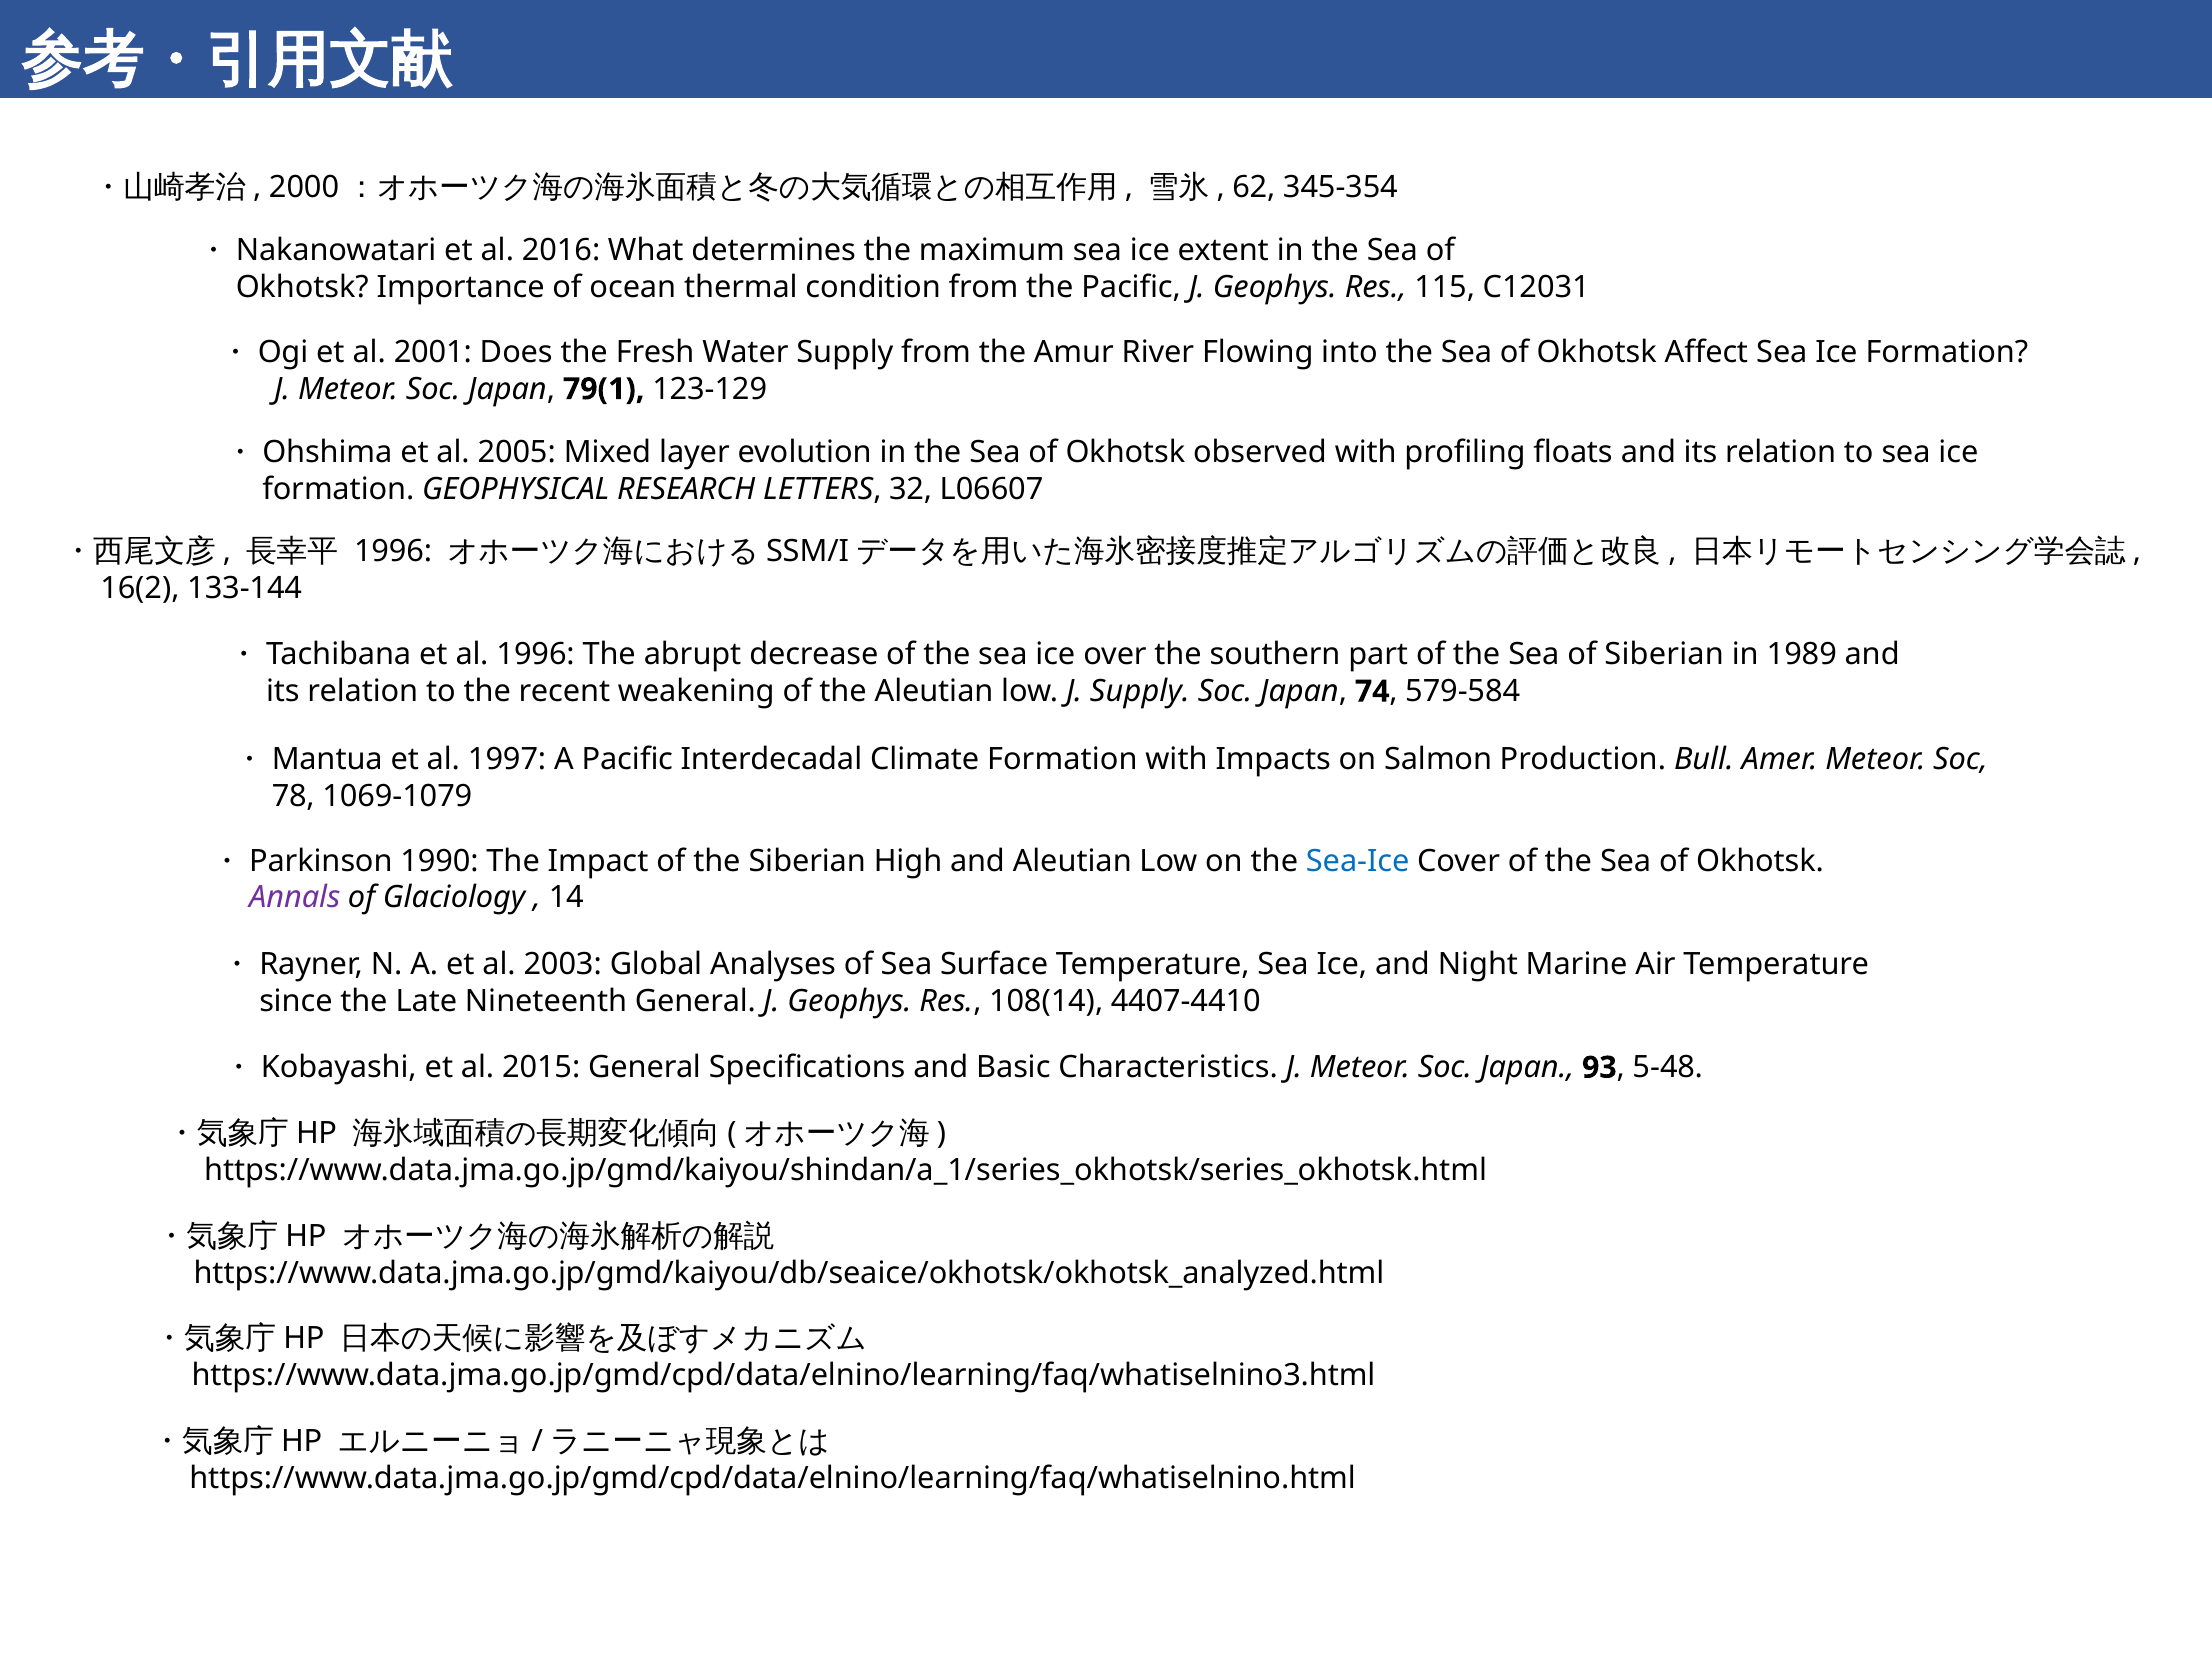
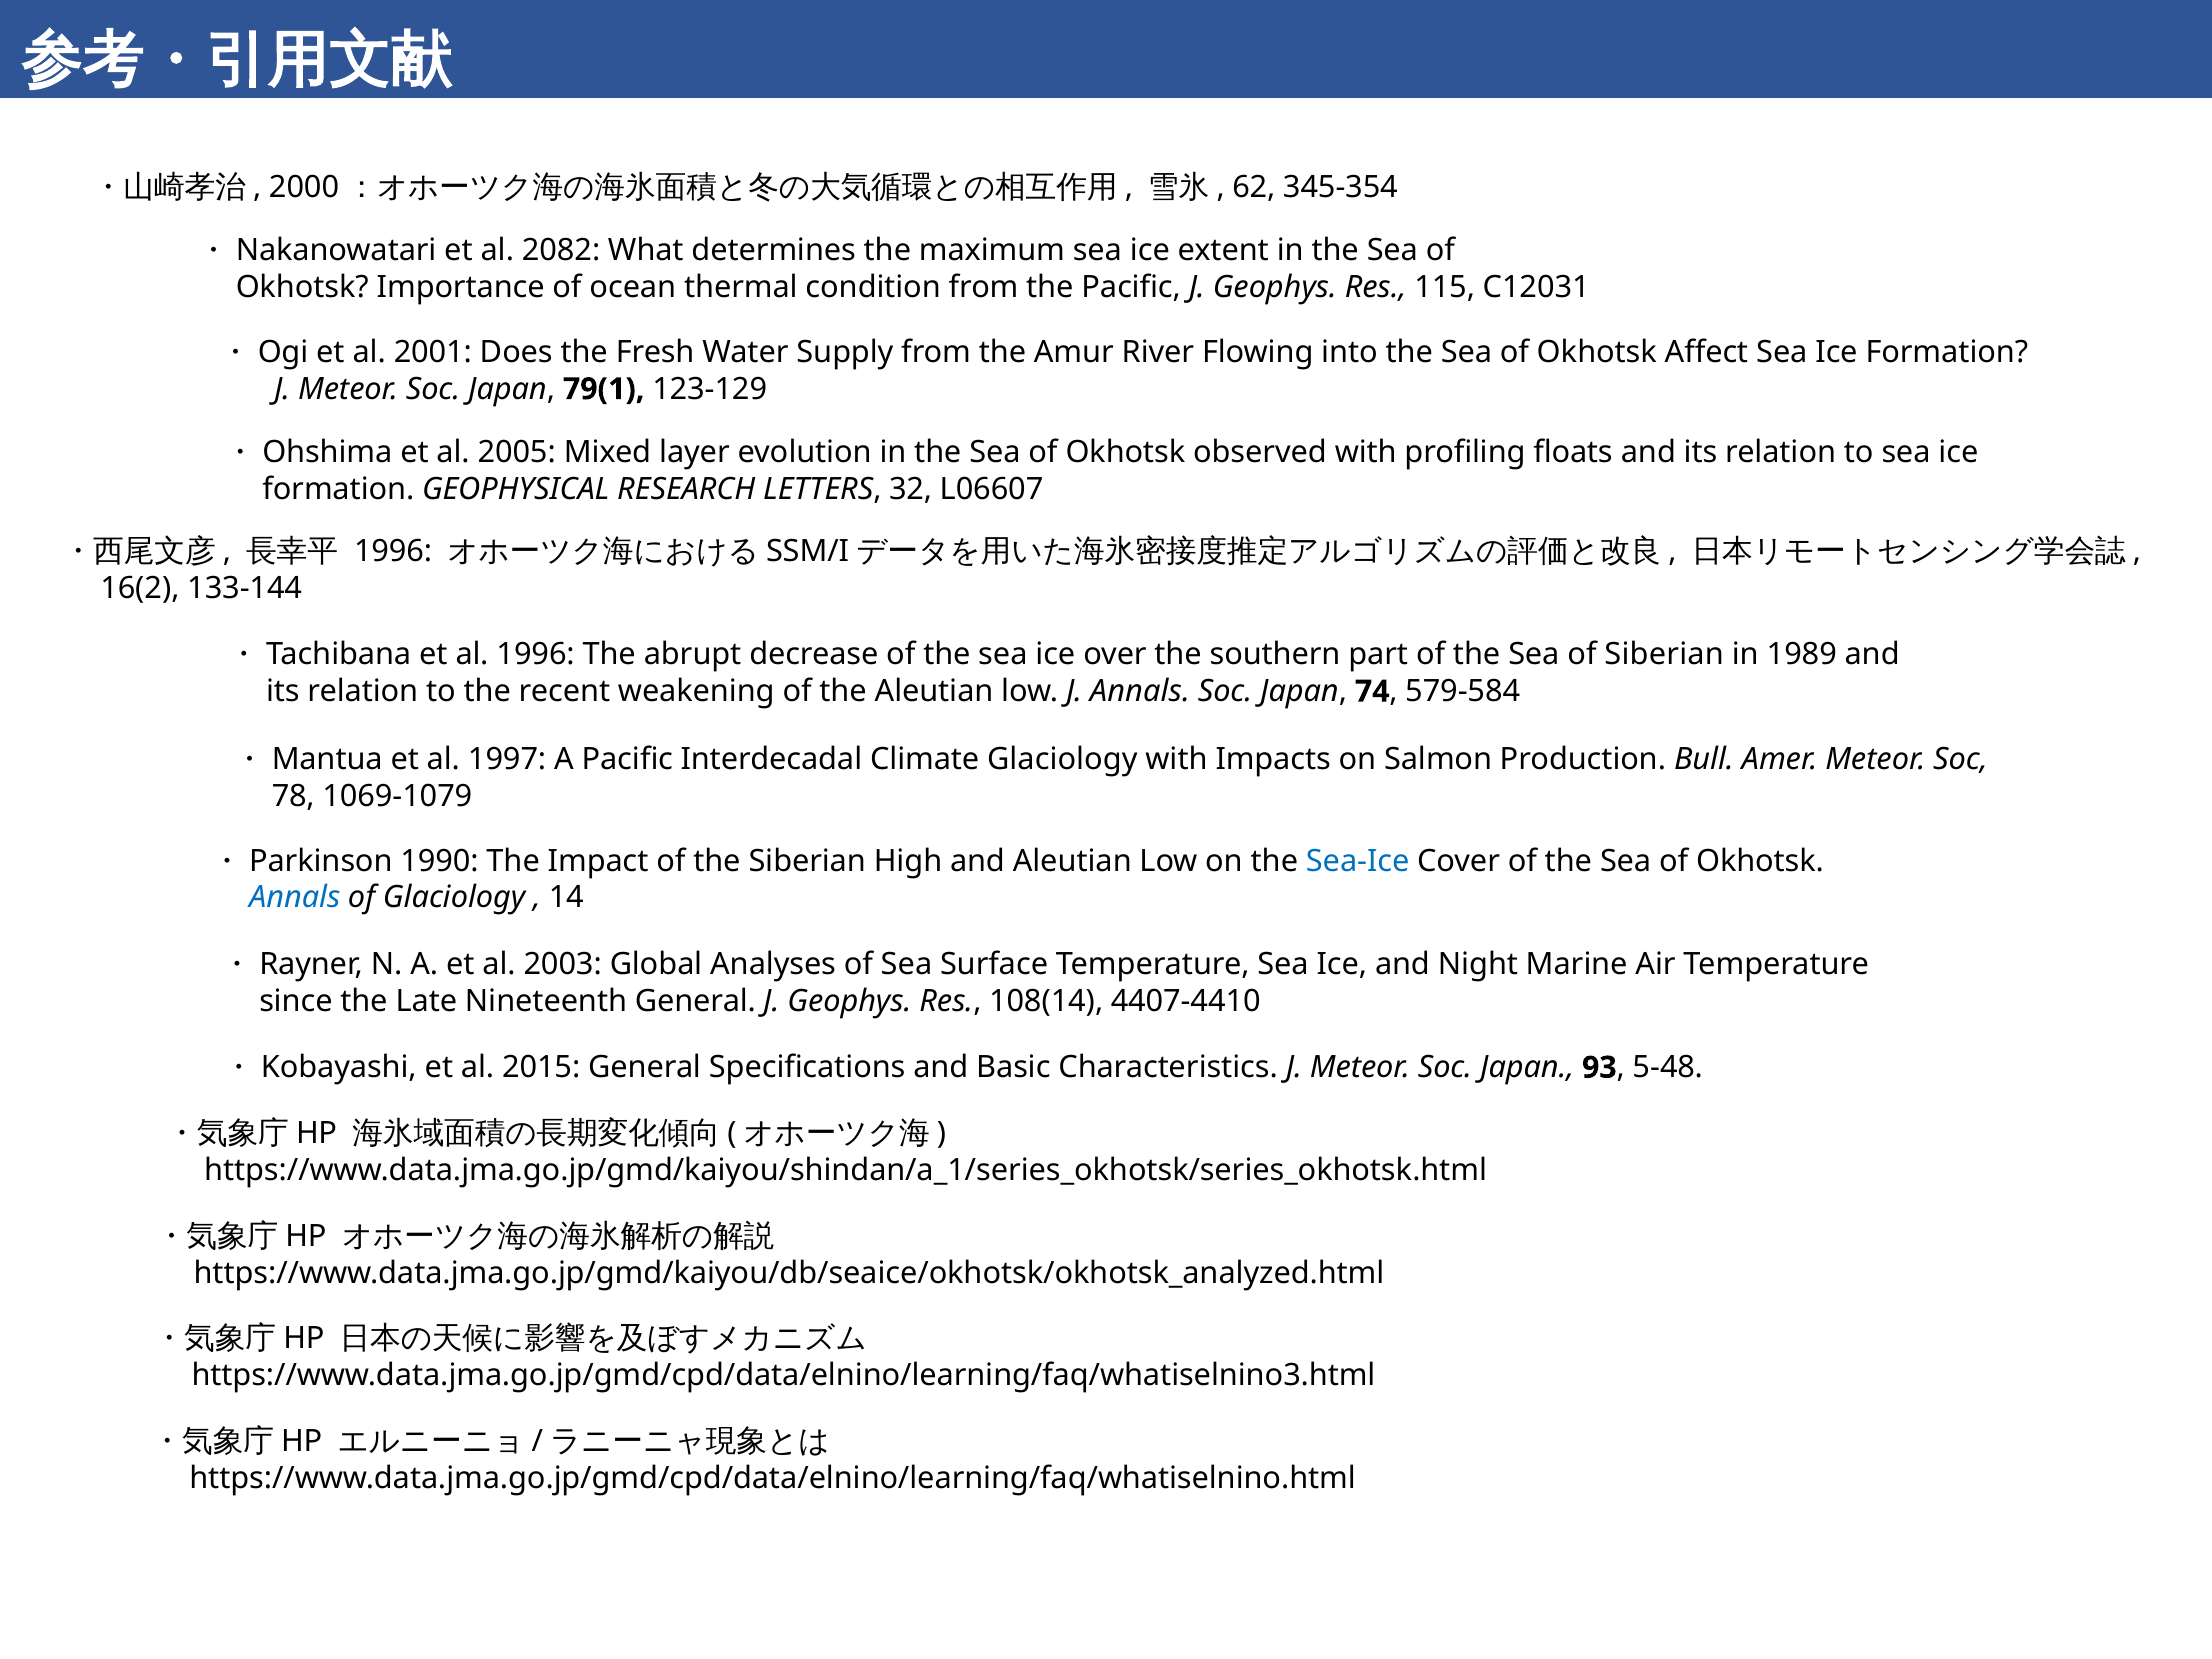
2016: 2016 -> 2082 (561, 251)
J Supply: Supply -> Annals (1140, 692)
Climate Formation: Formation -> Glaciology (1062, 759)
Annals colour: purple -> blue (295, 898)
